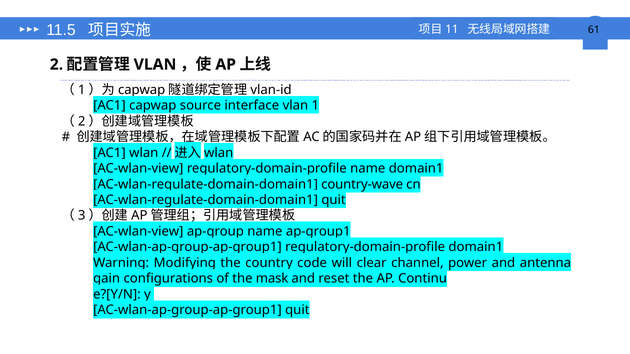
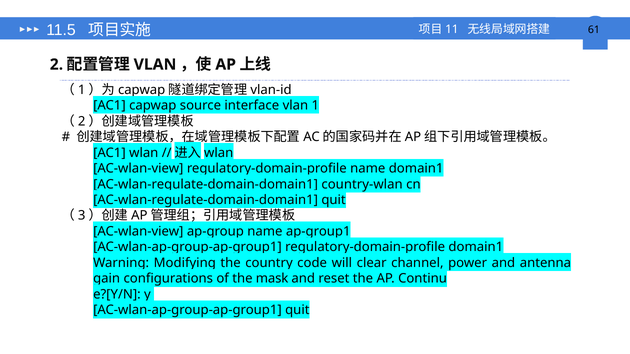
country-wave: country-wave -> country-wlan (362, 184)
